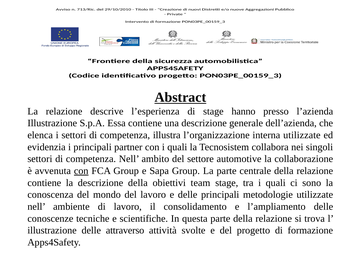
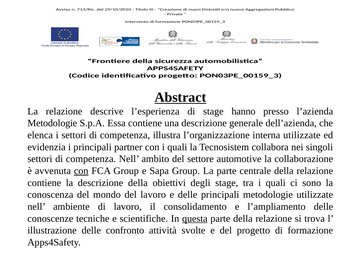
Illustrazione: Illustrazione -> Metodologie (52, 123)
team: team -> degli (201, 183)
questa underline: none -> present (195, 219)
attraverso: attraverso -> confronto (125, 231)
